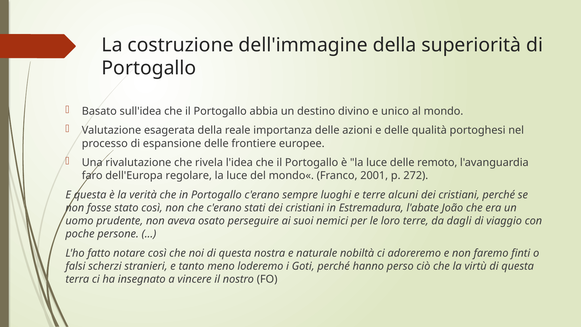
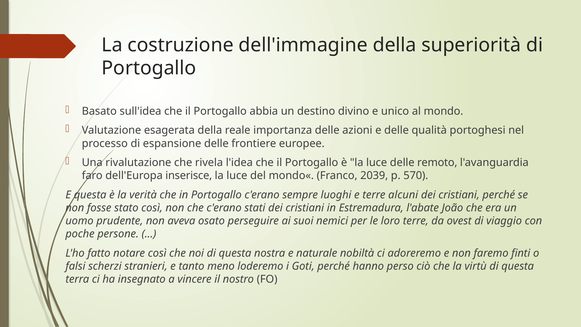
regolare: regolare -> inserisce (189, 176)
2001: 2001 -> 2039 (374, 176)
272: 272 -> 570 (416, 176)
dagli: dagli -> ovest (459, 221)
